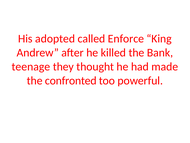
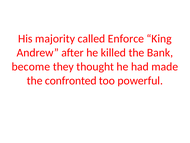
adopted: adopted -> majority (55, 39)
teenage: teenage -> become (31, 66)
